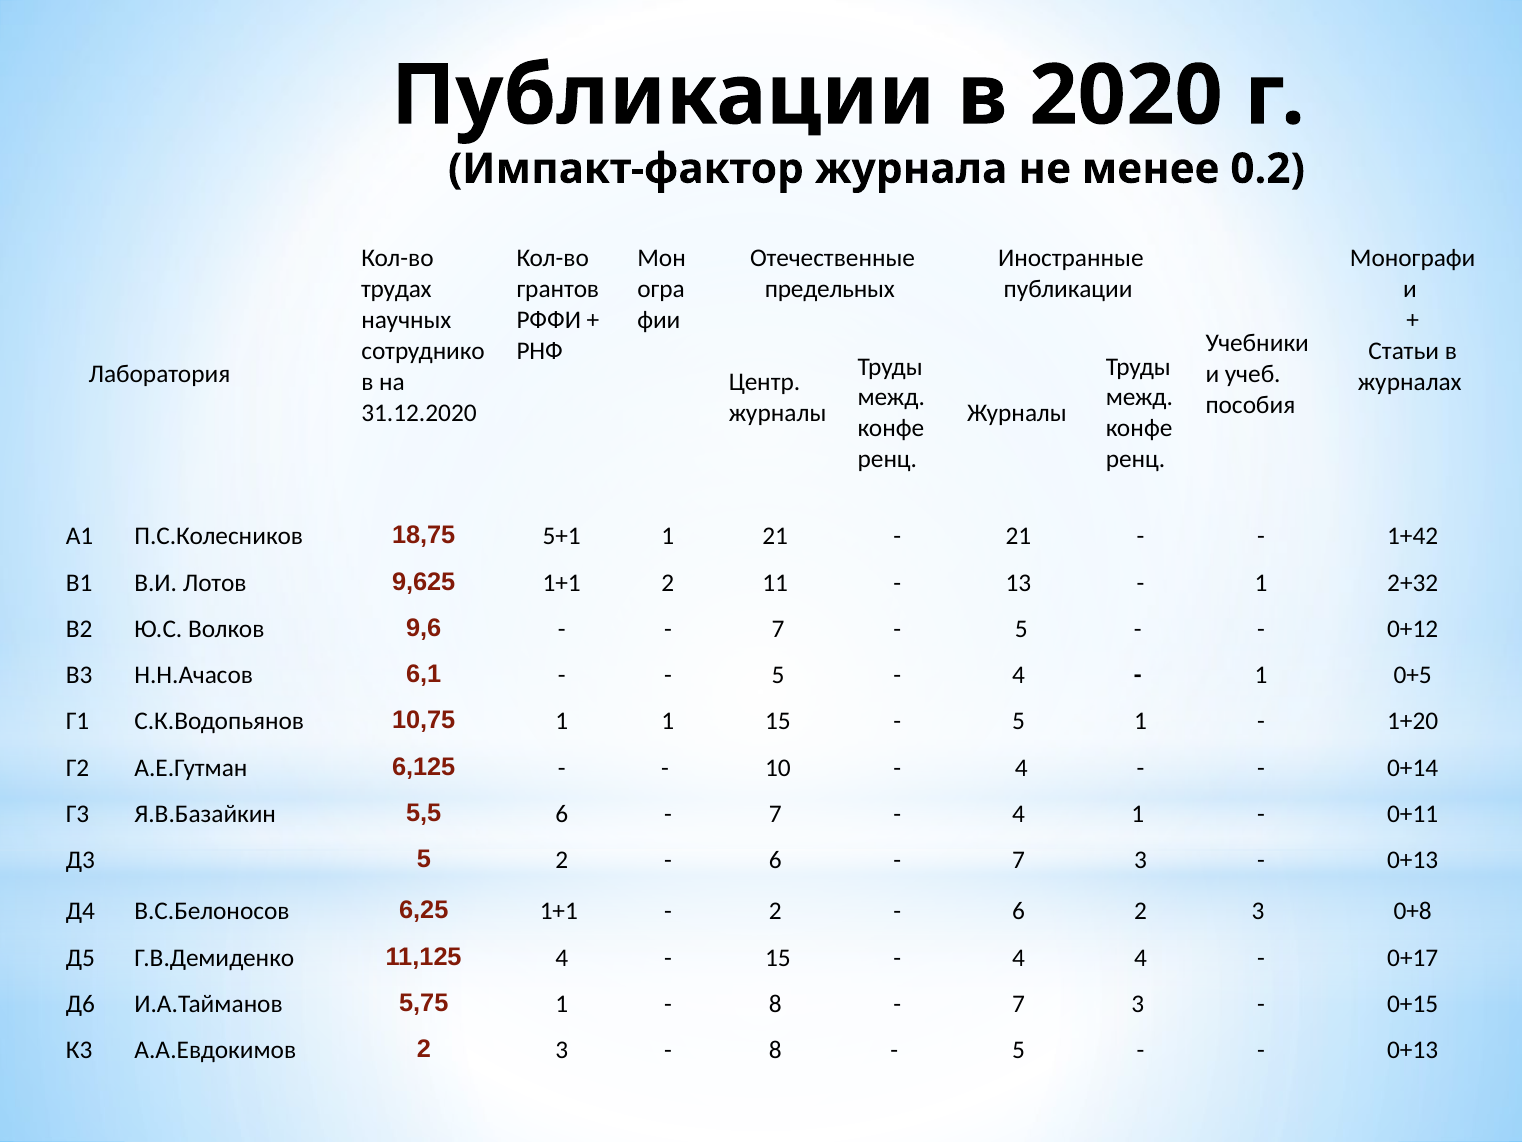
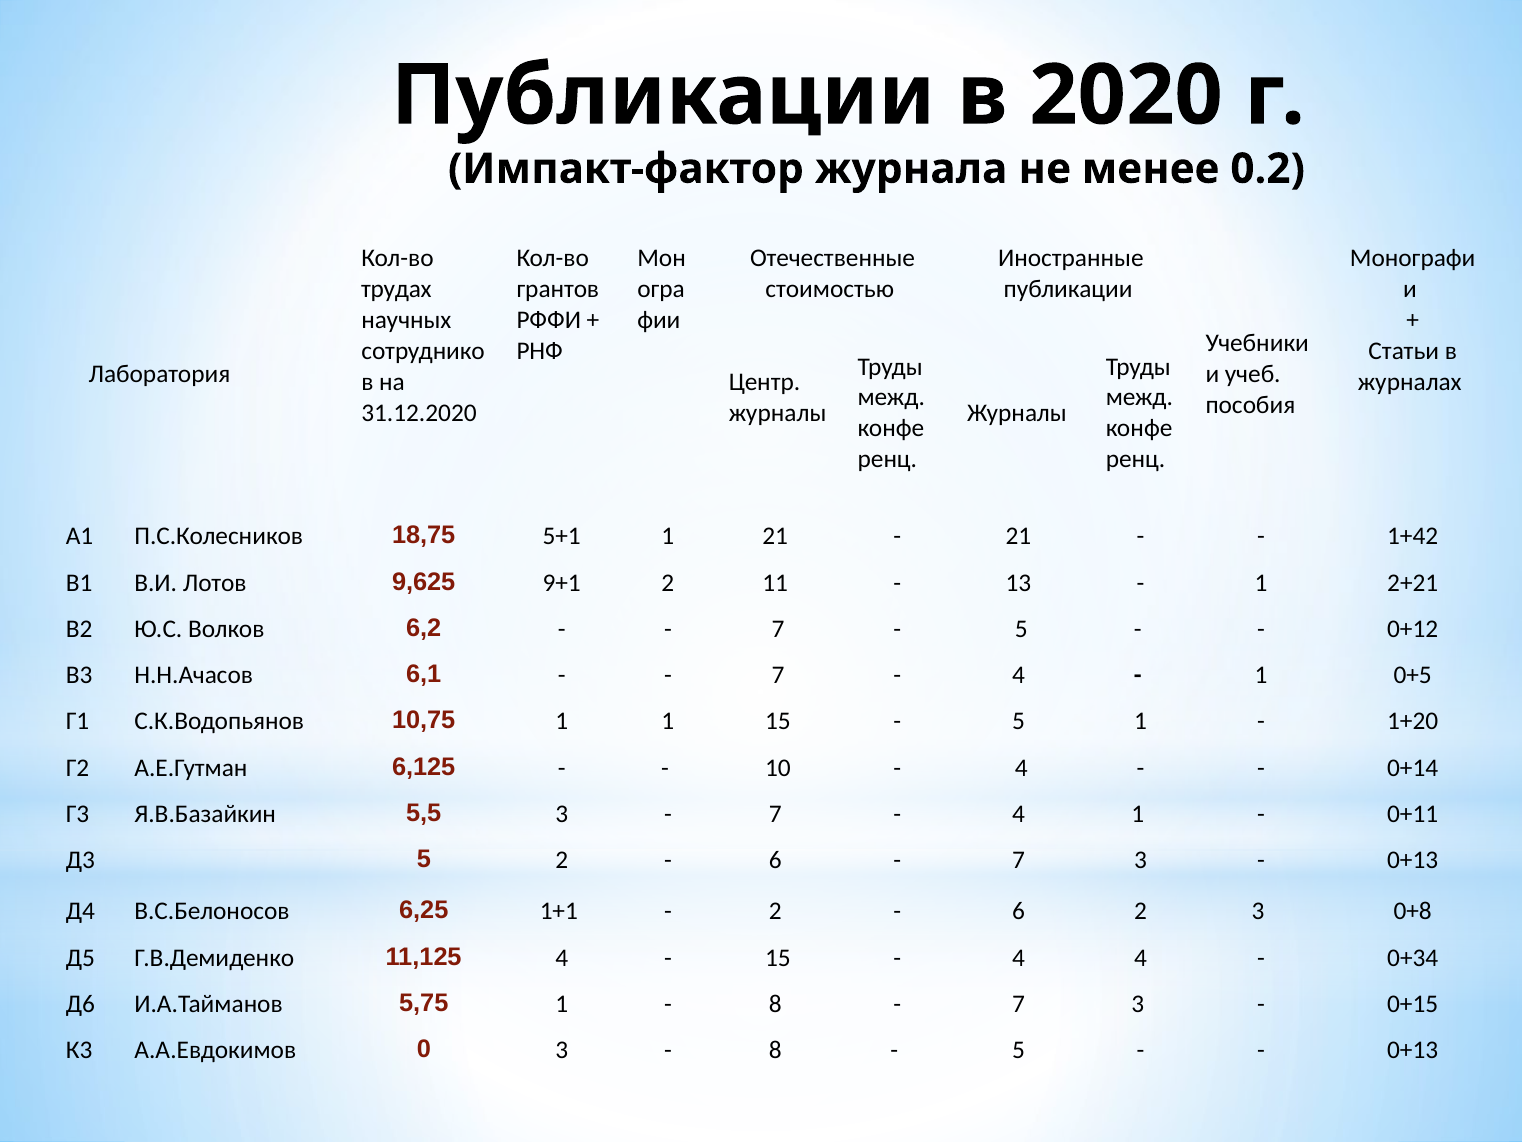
предельных: предельных -> стоимостью (830, 289)
9,625 1+1: 1+1 -> 9+1 (562, 583)
2+32: 2+32 -> 2+21 (1413, 583)
9,6: 9,6 -> 6,2 (424, 628)
5: 5 -> 7 (778, 675)
5,5 6: 6 -> 3 (562, 814)
0+17: 0+17 -> 0+34 (1413, 957)
А.А.Евдокимов 2: 2 -> 0 (424, 1049)
